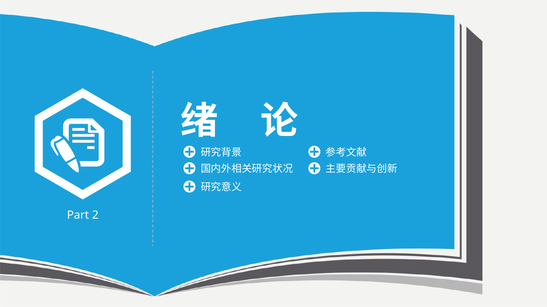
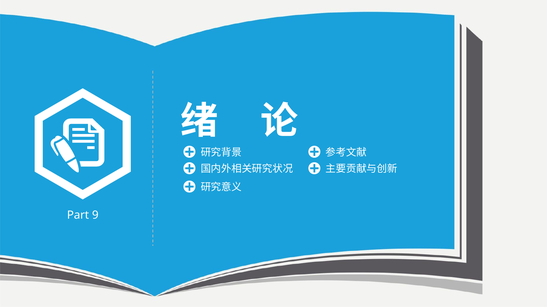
2: 2 -> 9 (95, 215)
